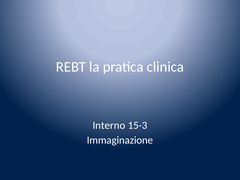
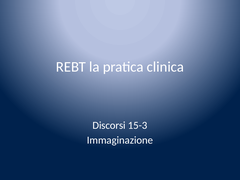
Interno: Interno -> Discorsi (109, 125)
